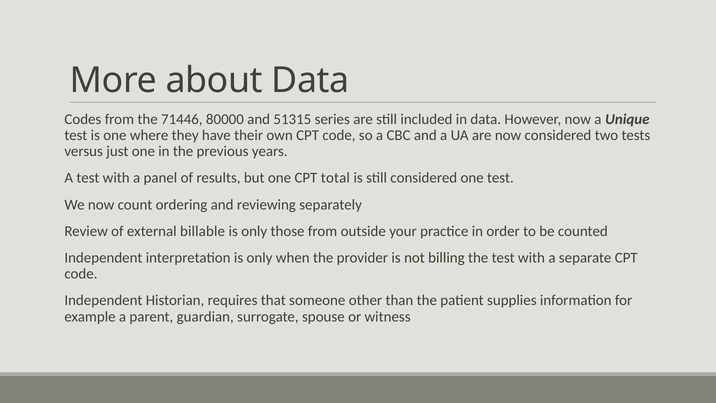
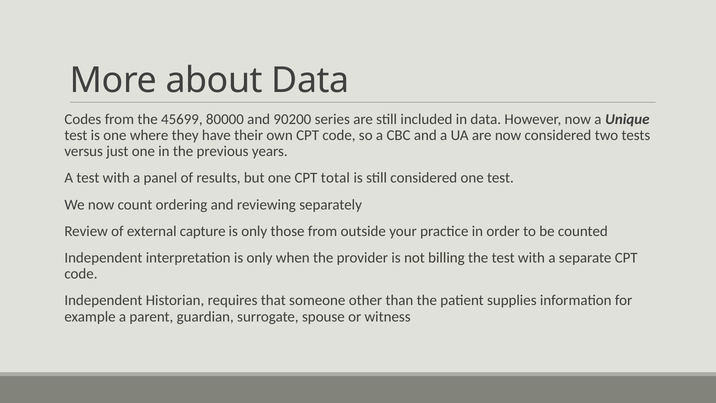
71446: 71446 -> 45699 (182, 119)
51315: 51315 -> 90200 (292, 119)
billable: billable -> capture (203, 231)
